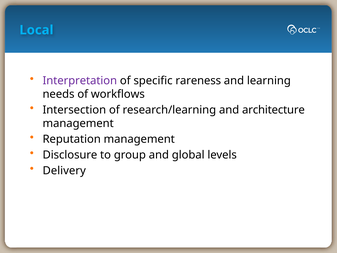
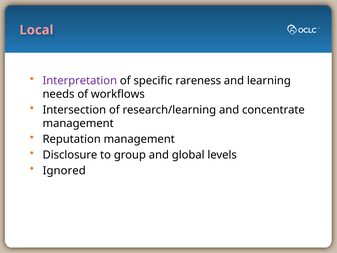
Local colour: light blue -> pink (36, 30)
architecture: architecture -> concentrate (273, 110)
Delivery: Delivery -> Ignored (64, 170)
